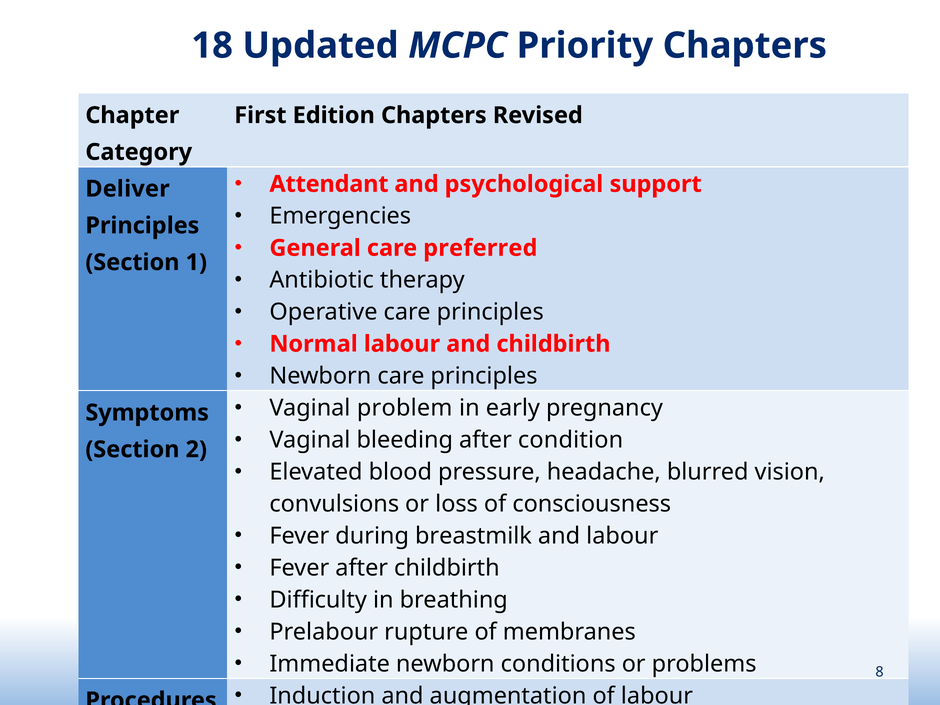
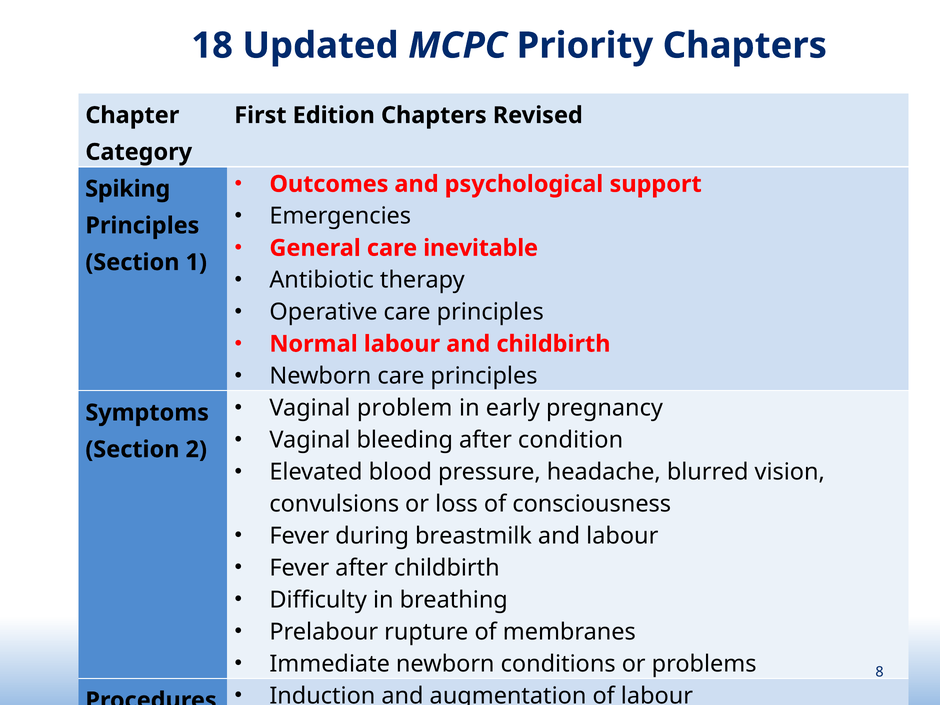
Attendant: Attendant -> Outcomes (329, 184)
Deliver: Deliver -> Spiking (128, 189)
preferred: preferred -> inevitable (481, 248)
